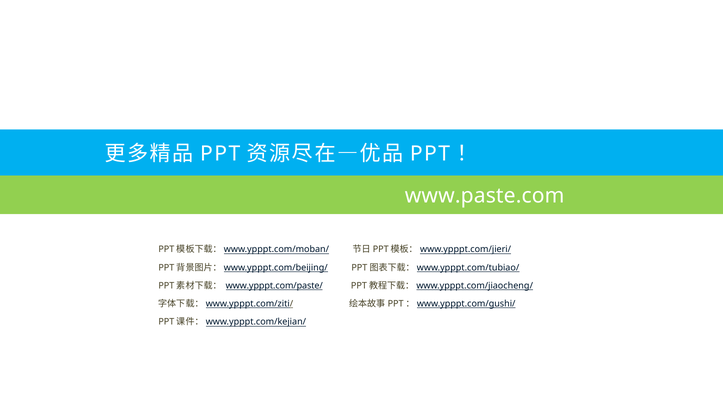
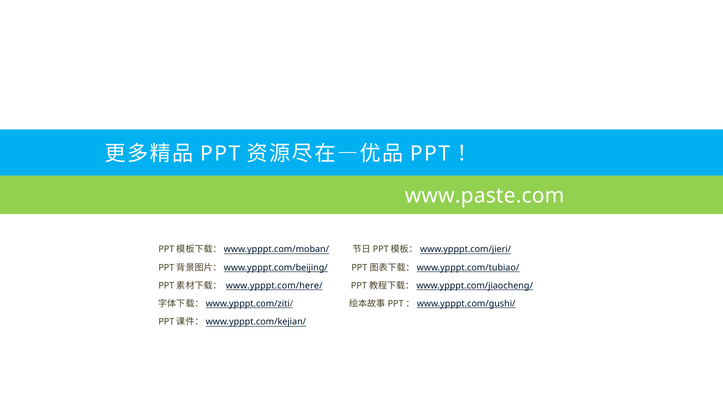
www.ypppt.com/paste/: www.ypppt.com/paste/ -> www.ypppt.com/here/ (274, 285)
